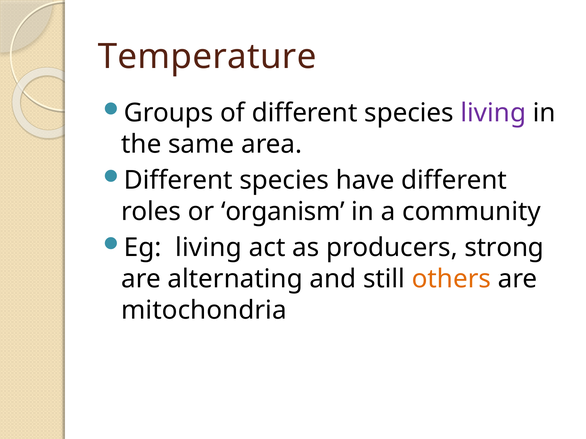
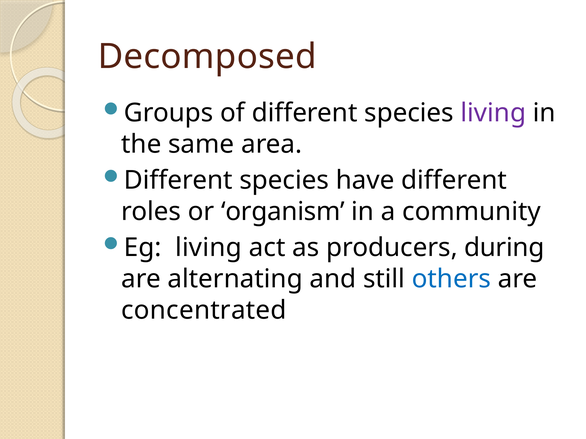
Temperature: Temperature -> Decomposed (207, 57)
strong: strong -> during (504, 248)
others colour: orange -> blue (451, 279)
mitochondria: mitochondria -> concentrated (204, 311)
